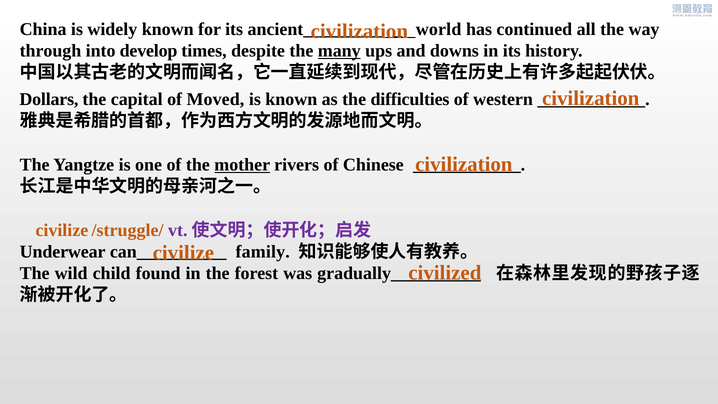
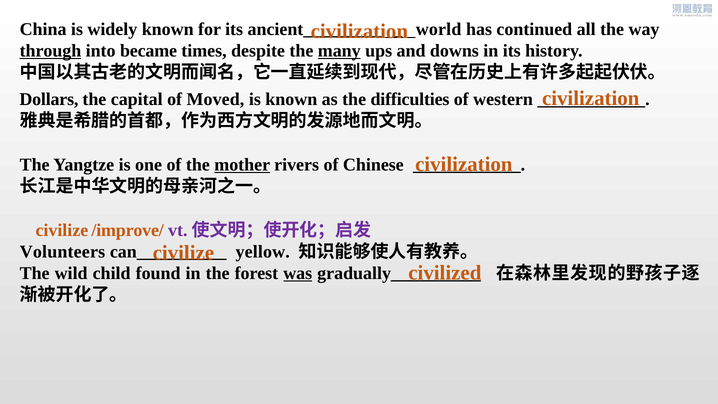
through underline: none -> present (50, 51)
develop: develop -> became (149, 51)
/struggle/: /struggle/ -> /improve/ (128, 230)
Underwear: Underwear -> Volunteers (62, 252)
family: family -> yellow (263, 252)
was underline: none -> present (298, 273)
